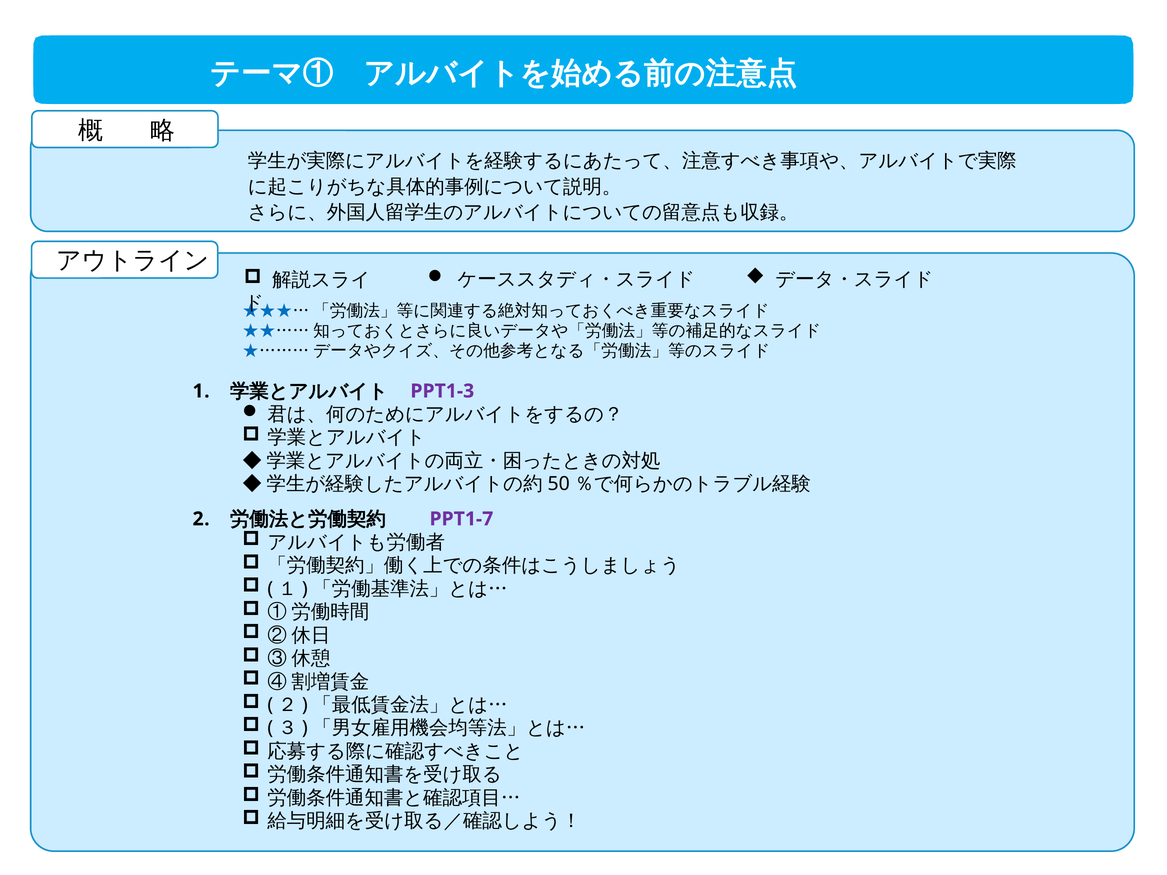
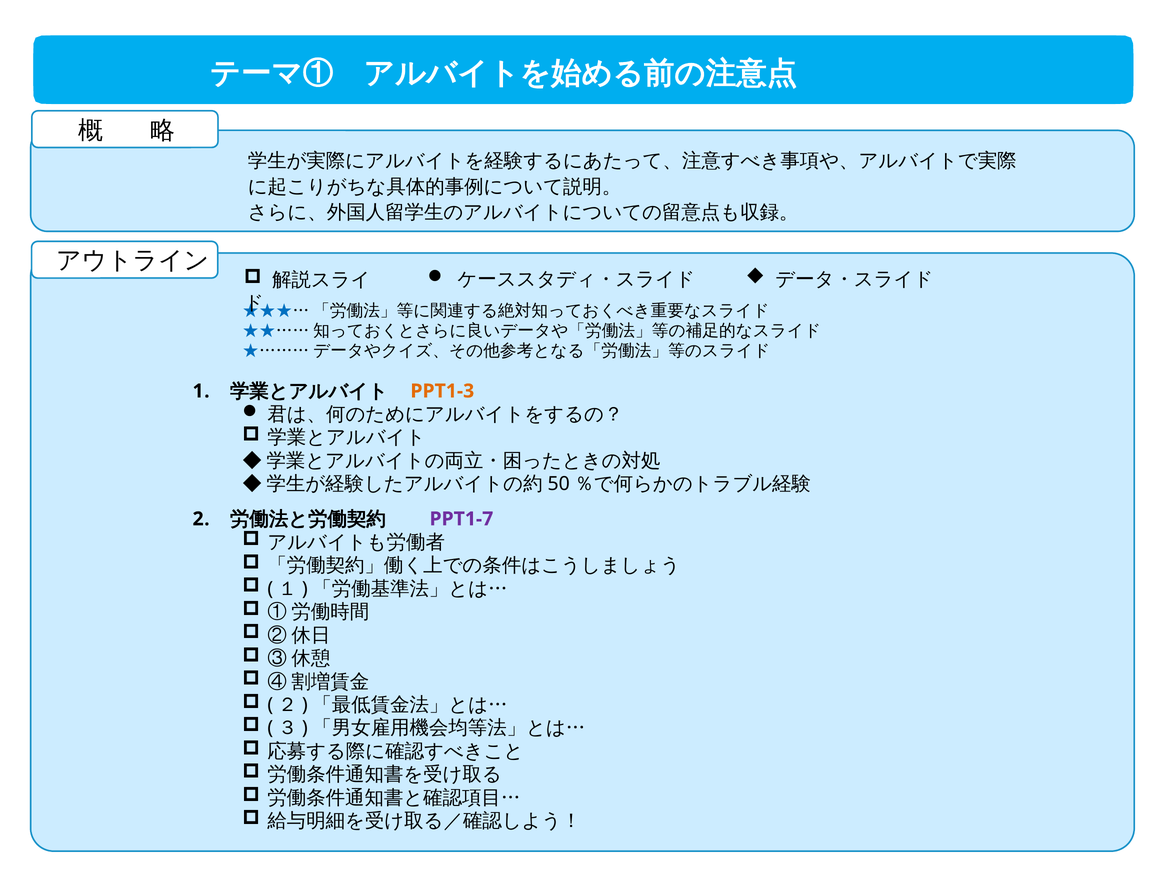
PPT1-3 colour: purple -> orange (442, 391)
